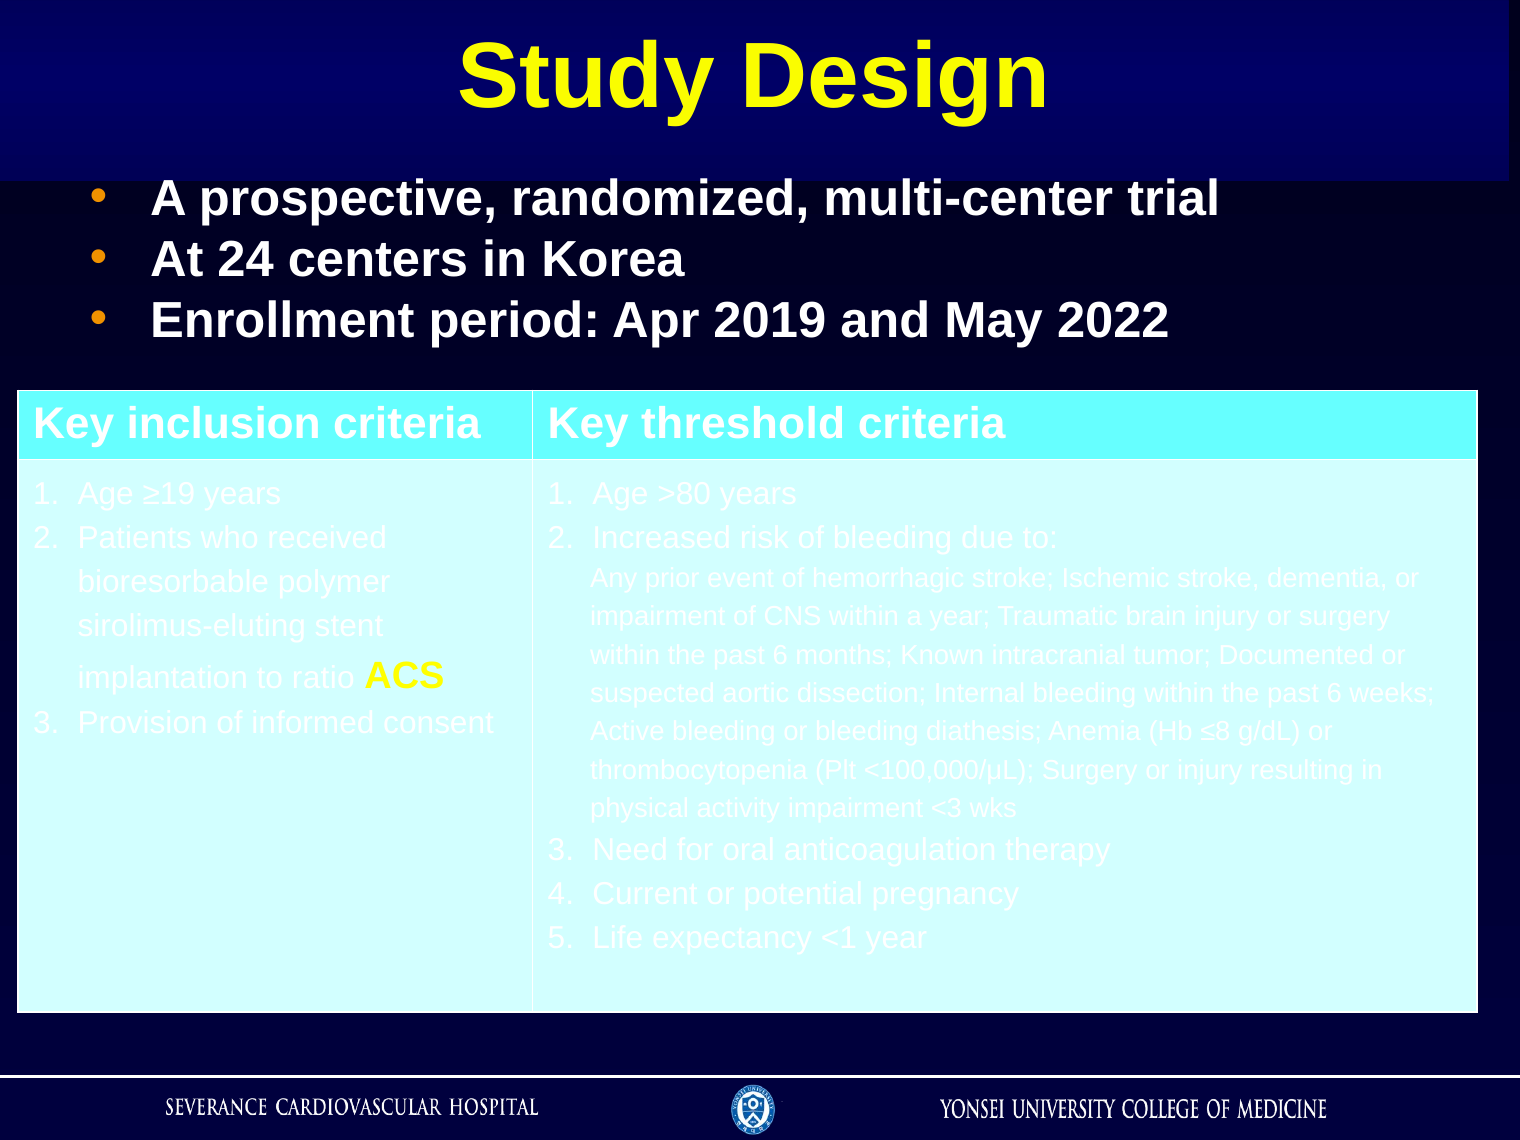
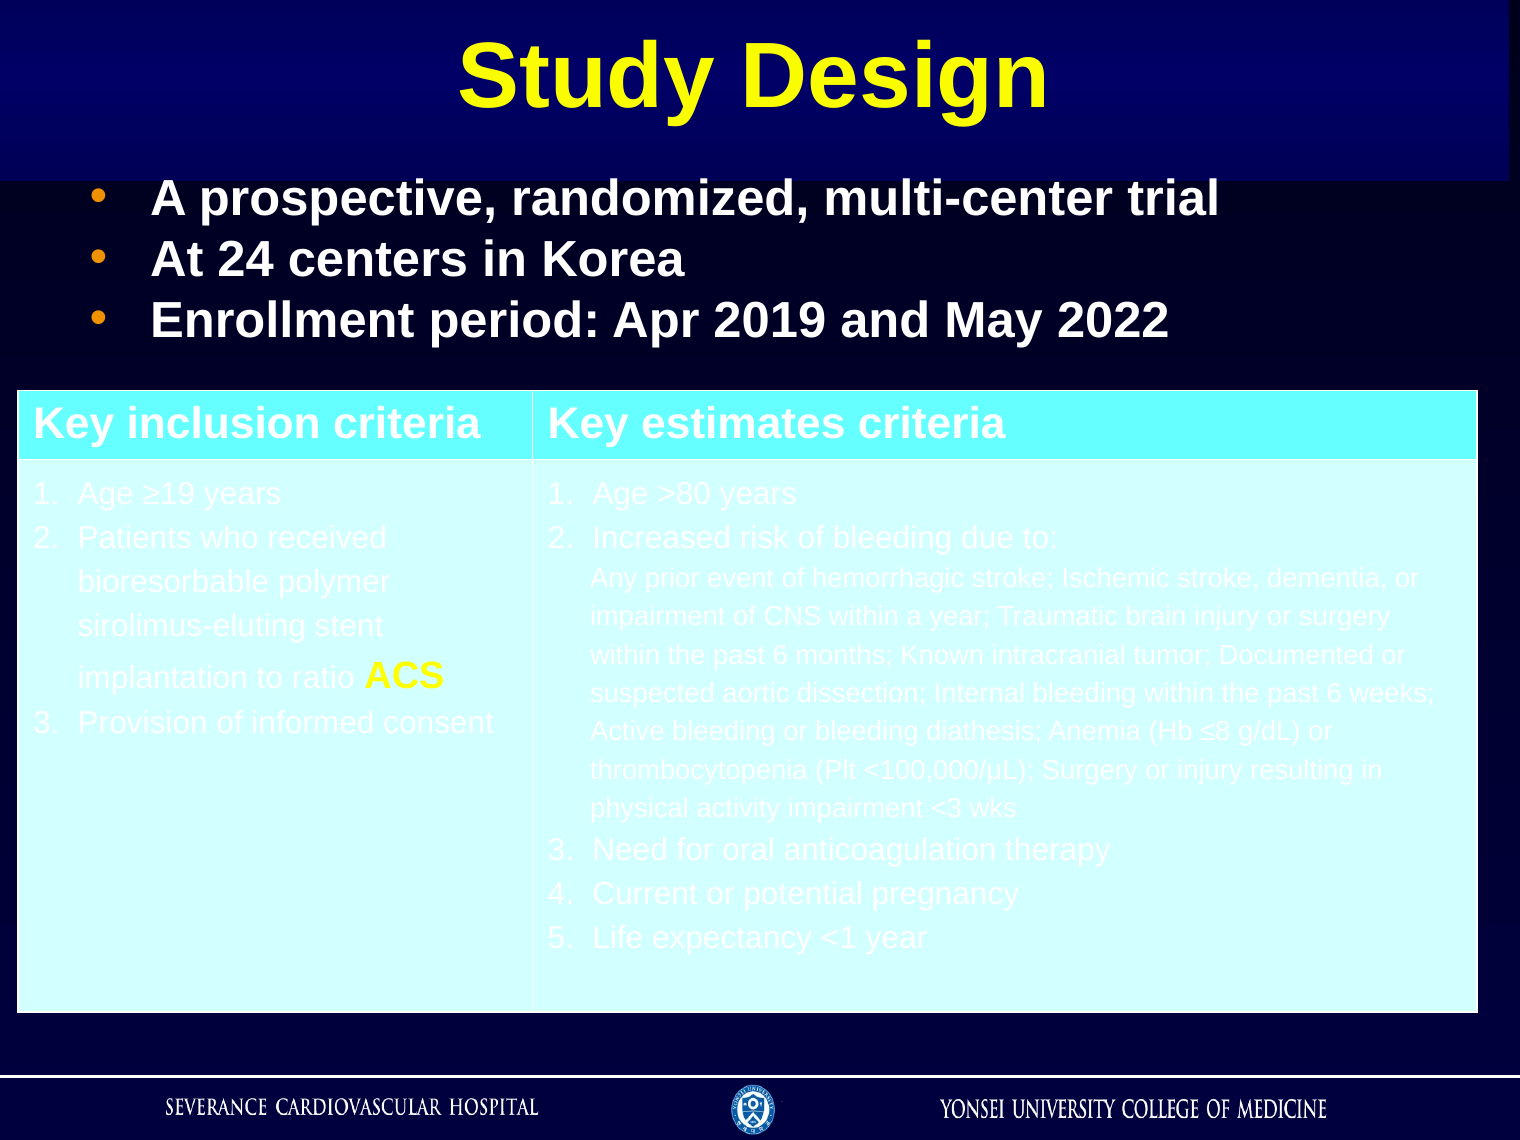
threshold: threshold -> estimates (743, 423)
